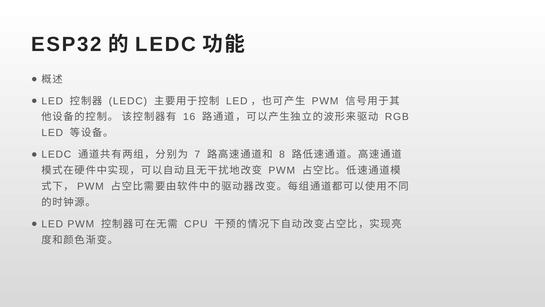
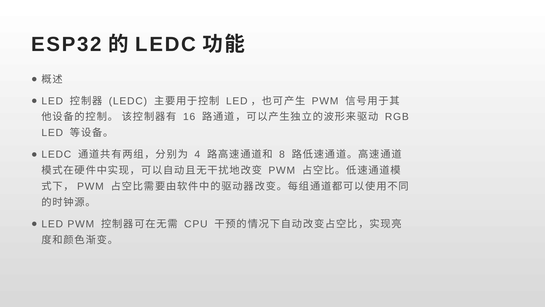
7: 7 -> 4 (197, 154)
